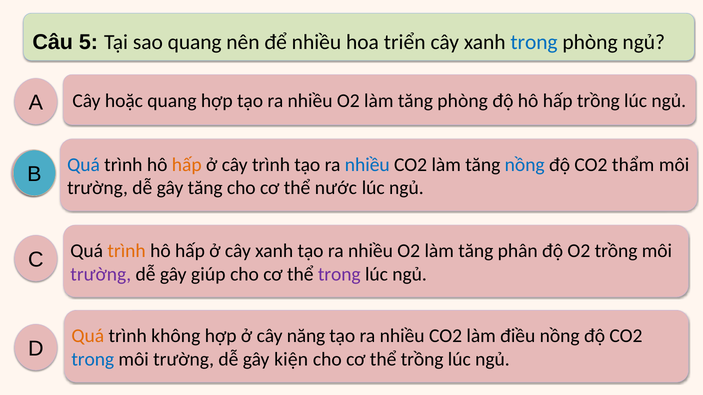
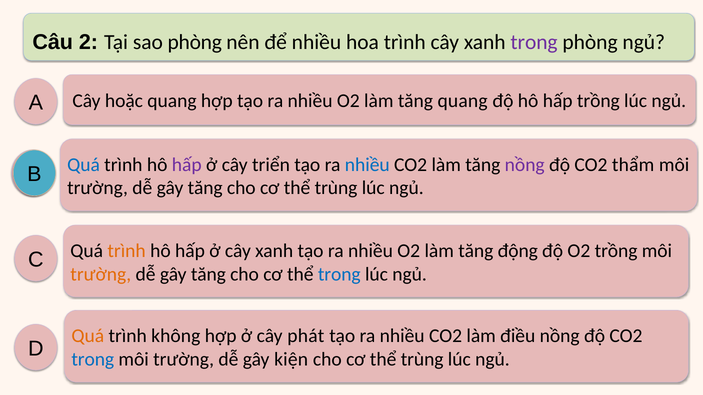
5: 5 -> 2 (88, 42)
sao quang: quang -> phòng (195, 42)
hoa triển: triển -> trình (405, 42)
trong colour: blue -> purple (534, 42)
tăng phòng: phòng -> quang (463, 101)
hấp colour: orange -> purple (187, 165)
cây trình: trình -> triển (271, 165)
nồng colour: blue -> purple (525, 165)
nước: nước -> trùng (336, 188)
phân: phân -> động (518, 251)
trường colour: purple -> orange (101, 274)
giúp: giúp -> tăng (208, 274)
trong colour: purple -> blue (339, 274)
năng: năng -> phát (306, 336)
trồng: trồng -> trùng (422, 360)
